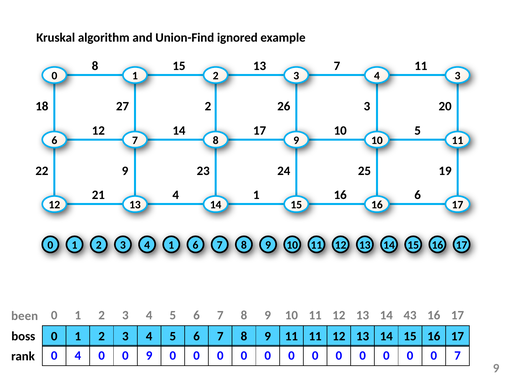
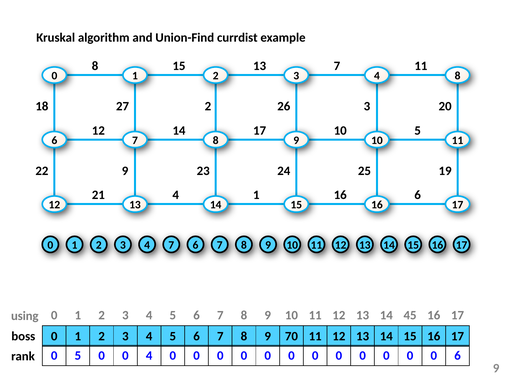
ignored: ignored -> currdist (237, 38)
4 3: 3 -> 8 (458, 76)
3 4 1: 1 -> 7 (171, 245)
43: 43 -> 45 (410, 315)
been: been -> using (25, 316)
9 11: 11 -> 70 (291, 336)
0 4: 4 -> 5 (78, 356)
0 9: 9 -> 4 (149, 356)
0 7: 7 -> 6 (458, 356)
